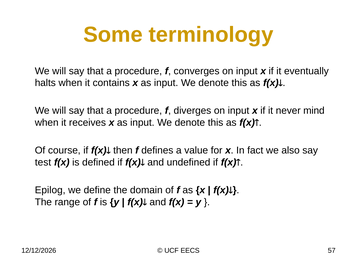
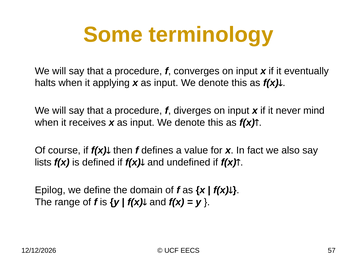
contains: contains -> applying (111, 83)
test: test -> lists (43, 162)
